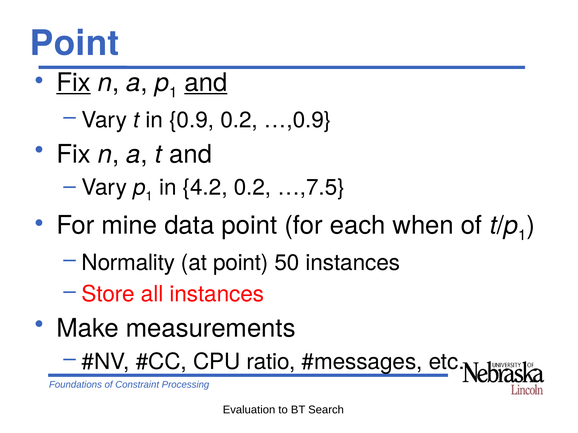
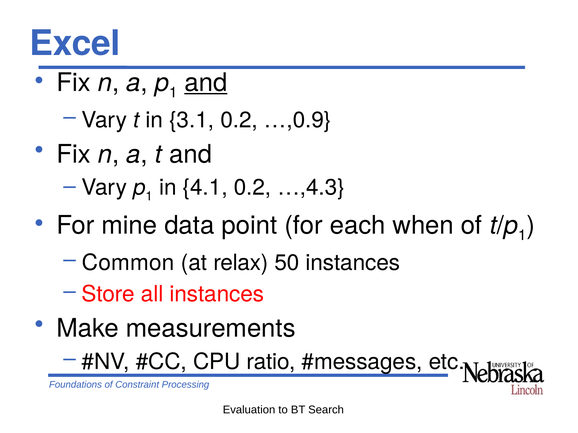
Point: Point -> Excel (75, 43)
Fix underline: present -> none (73, 83)
0.9: 0.9 -> 3.1 (192, 120)
4.2: 4.2 -> 4.1 (205, 188)
…,7.5: …,7.5 -> …,4.3 (311, 188)
Normality: Normality -> Common (128, 263)
at point: point -> relax (241, 263)
